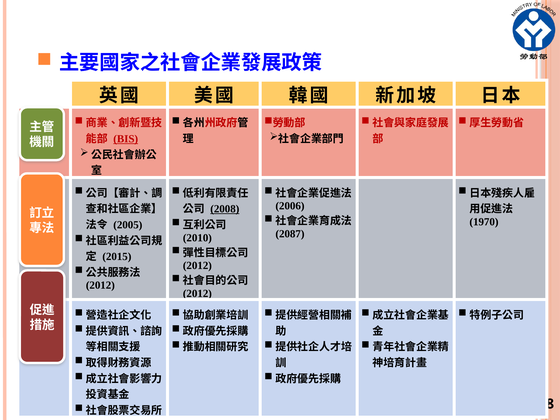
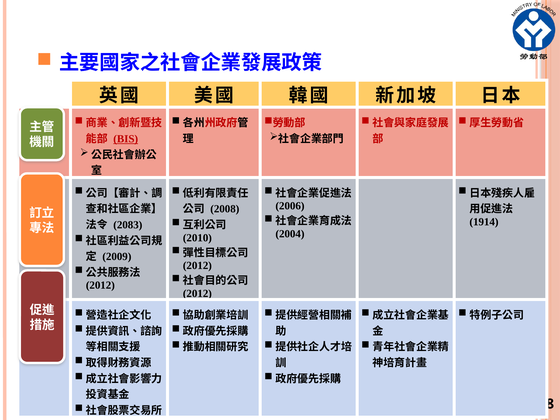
2008 underline: present -> none (225, 209)
1970: 1970 -> 1914 (484, 222)
2005: 2005 -> 2083 (128, 225)
2087: 2087 -> 2004 (290, 234)
2015: 2015 -> 2009 (117, 257)
